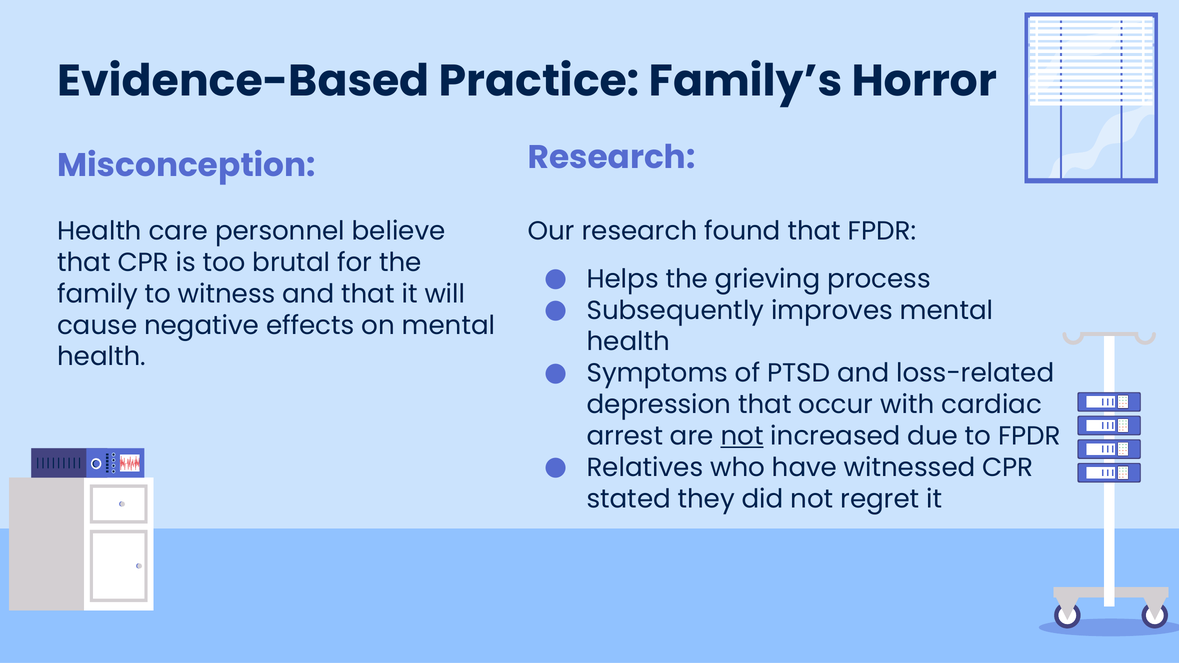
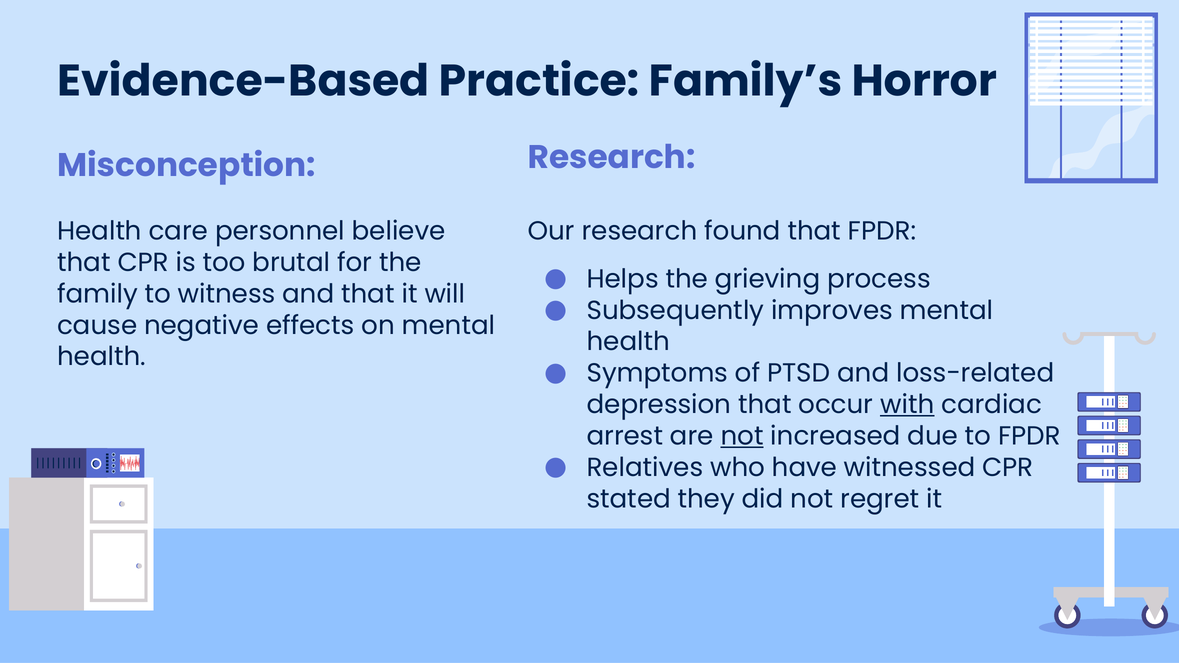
with underline: none -> present (907, 405)
